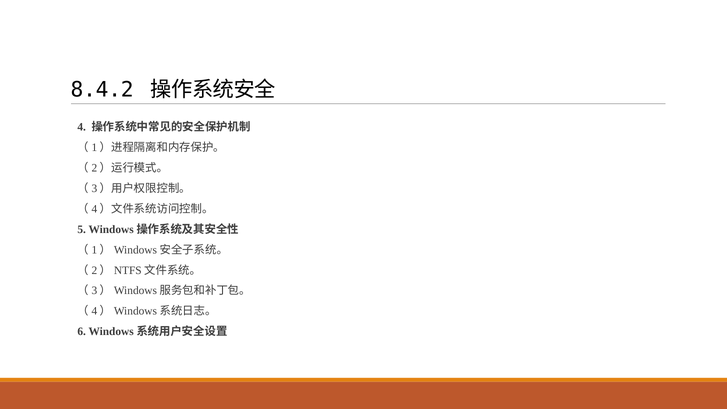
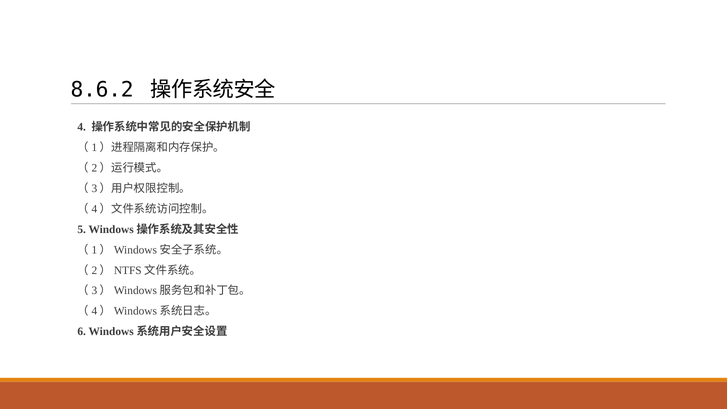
8.4.2: 8.4.2 -> 8.6.2 (102, 90)
